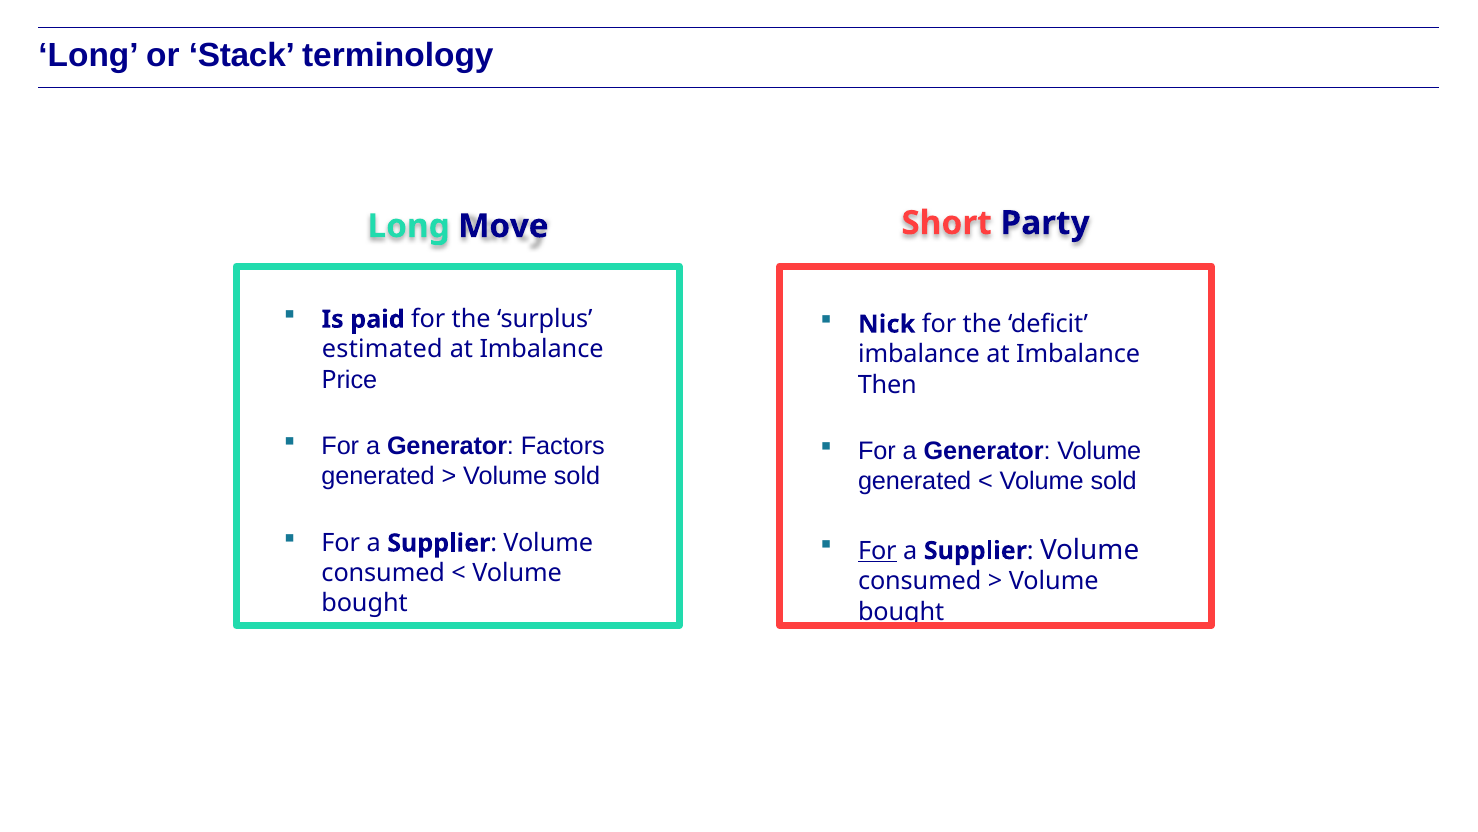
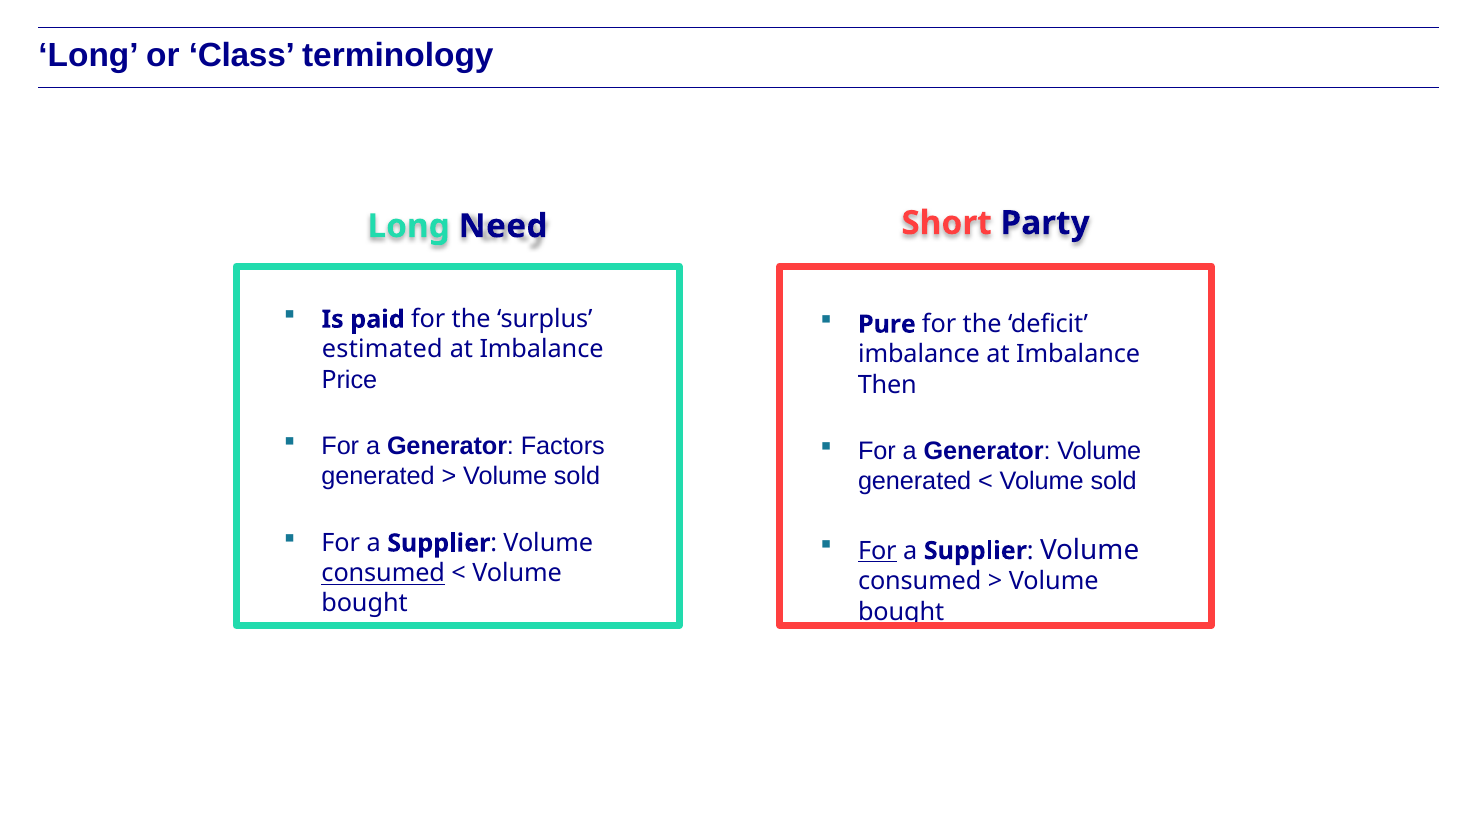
Stack: Stack -> Class (242, 56)
Move: Move -> Need (503, 226)
Nick: Nick -> Pure (887, 324)
consumed underline: none -> present (383, 573)
